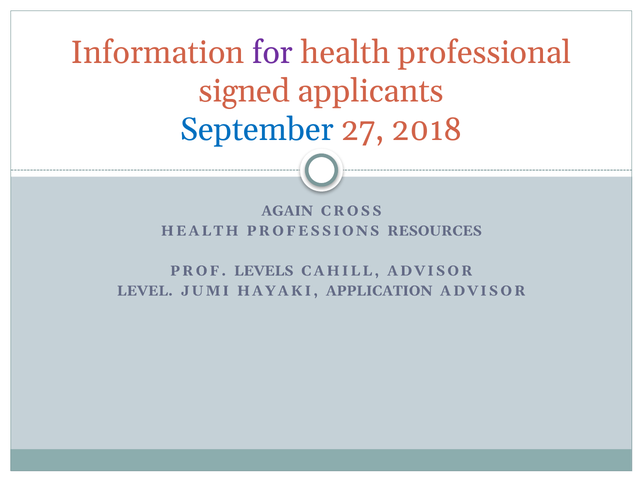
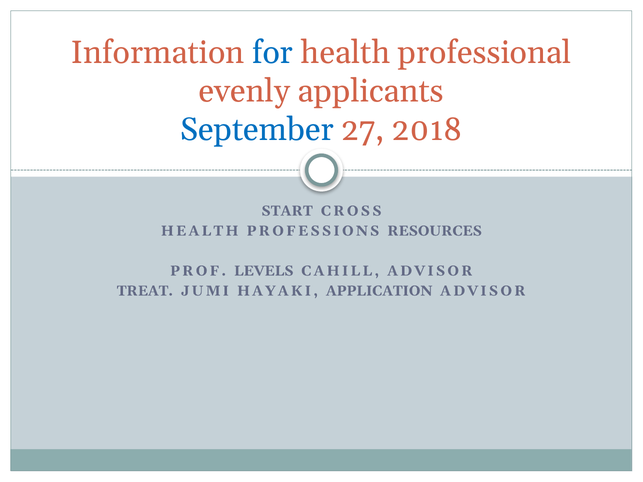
for colour: purple -> blue (273, 53)
signed: signed -> evenly (244, 91)
AGAIN: AGAIN -> START (287, 211)
LEVEL: LEVEL -> TREAT (145, 291)
